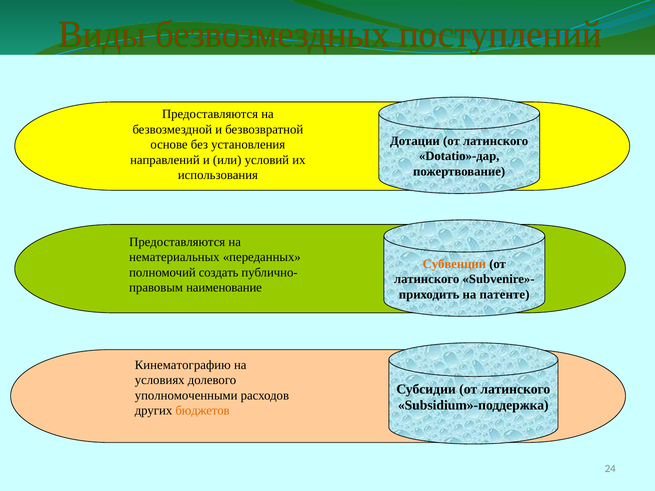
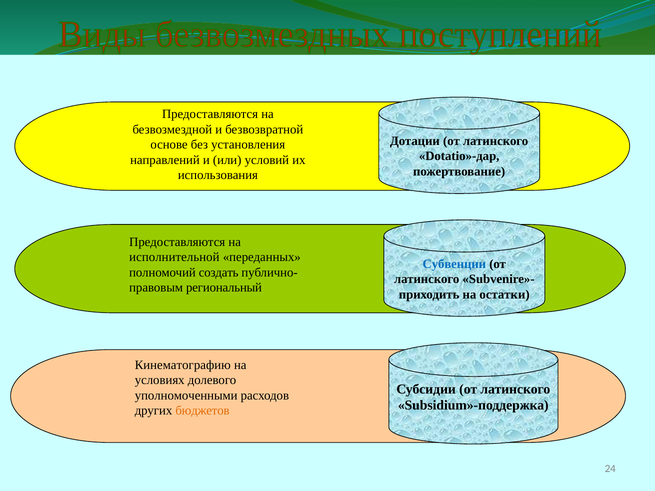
нематериальных: нематериальных -> исполнительной (174, 257)
Субвенции colour: orange -> blue (454, 264)
наименование: наименование -> региональный (224, 288)
патенте: патенте -> остатки (505, 295)
